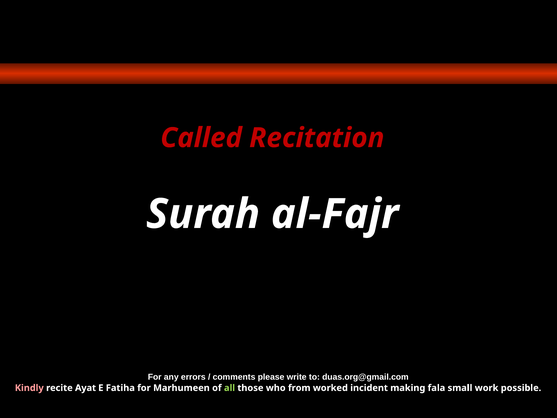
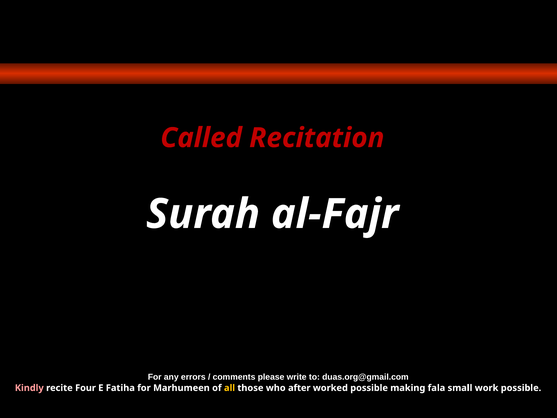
Ayat: Ayat -> Four (86, 388)
all colour: light green -> yellow (229, 388)
from: from -> after (299, 388)
worked incident: incident -> possible (369, 388)
